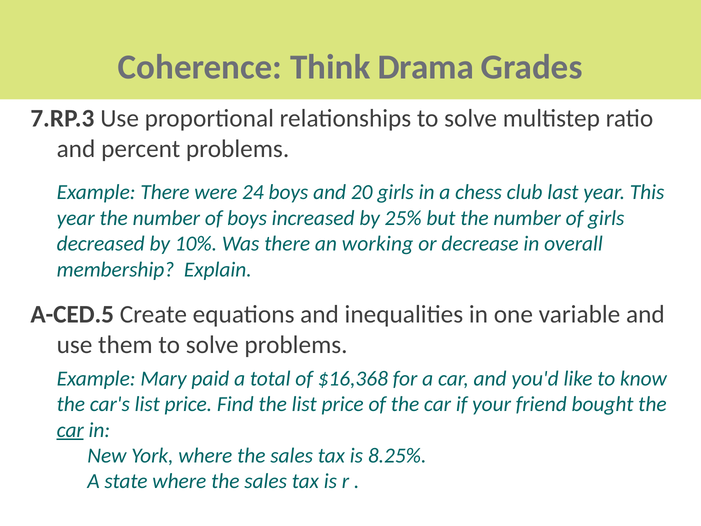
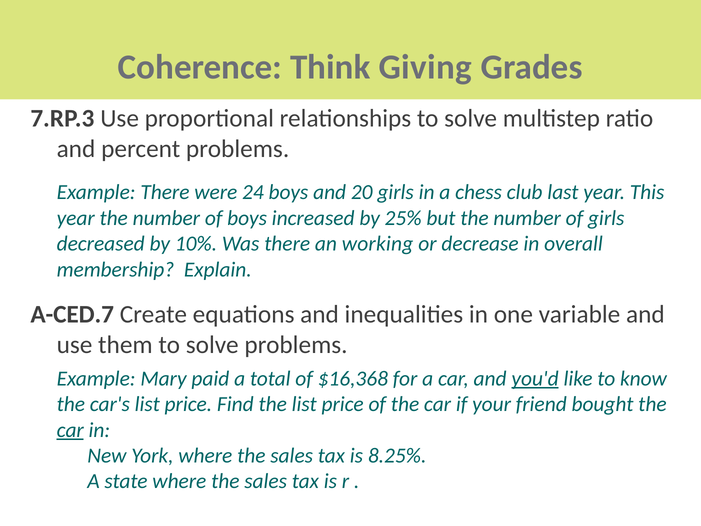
Drama: Drama -> Giving (425, 67)
A-CED.5: A-CED.5 -> A-CED.7 (72, 314)
you'd underline: none -> present (535, 378)
